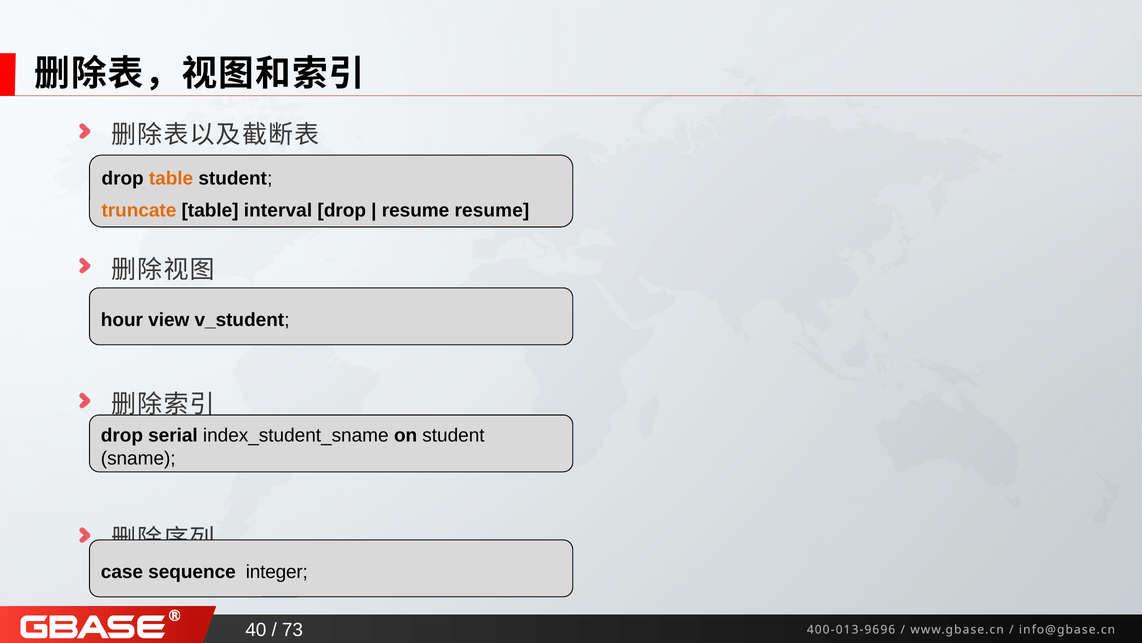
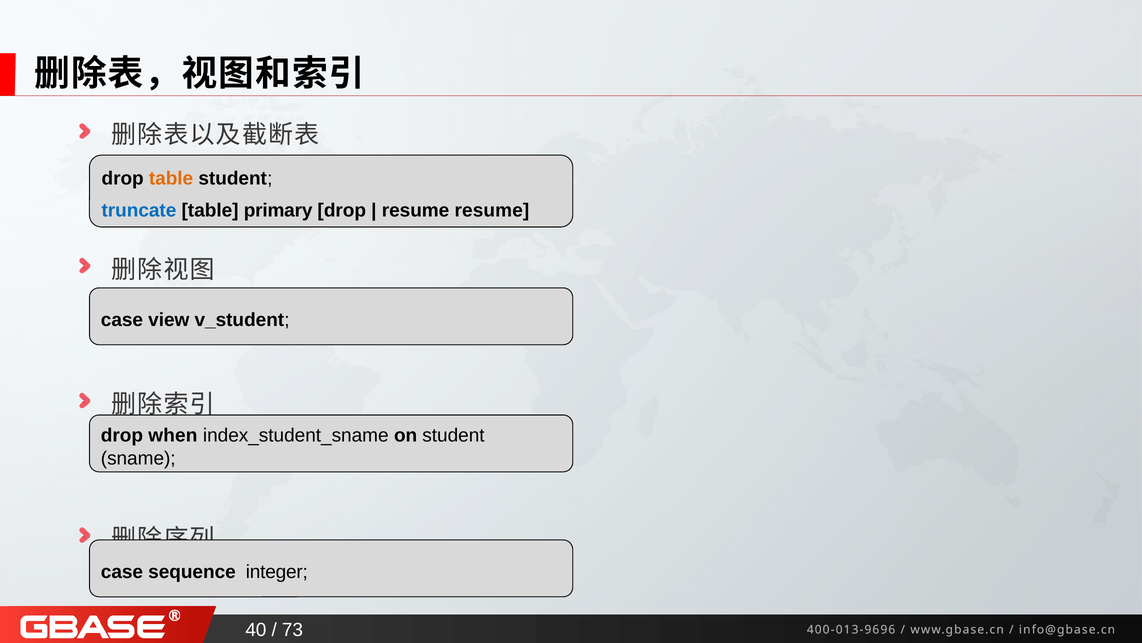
truncate colour: orange -> blue (139, 211)
interval: interval -> primary (278, 211)
hour: hour -> case (122, 319)
serial: serial -> when (173, 435)
